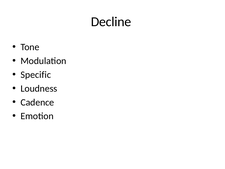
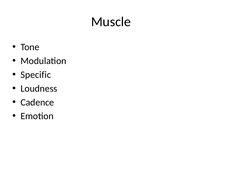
Decline: Decline -> Muscle (111, 22)
